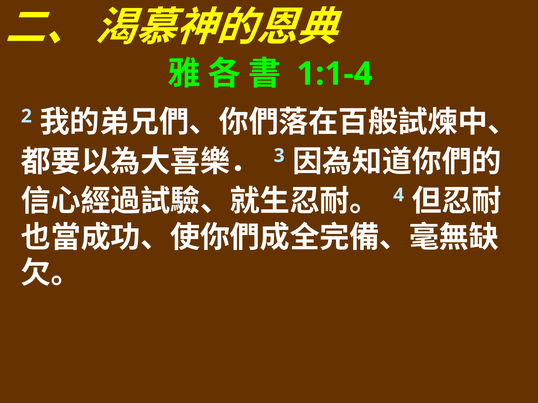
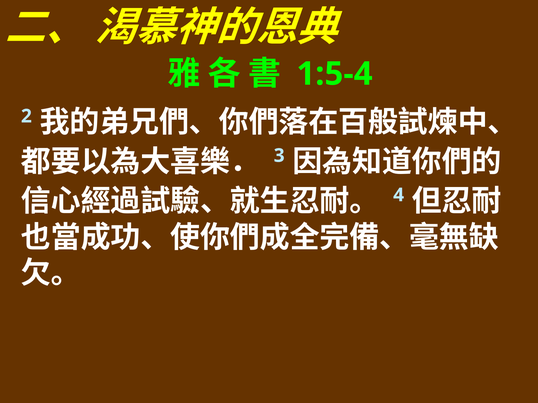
1:1-4: 1:1-4 -> 1:5-4 (335, 74)
